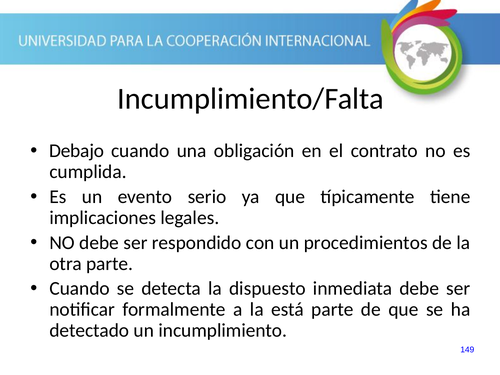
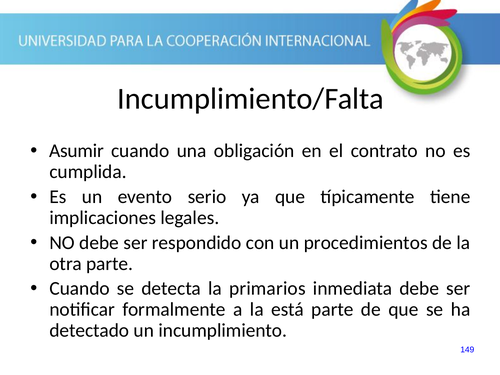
Debajo: Debajo -> Asumir (77, 151)
dispuesto: dispuesto -> primarios (267, 289)
